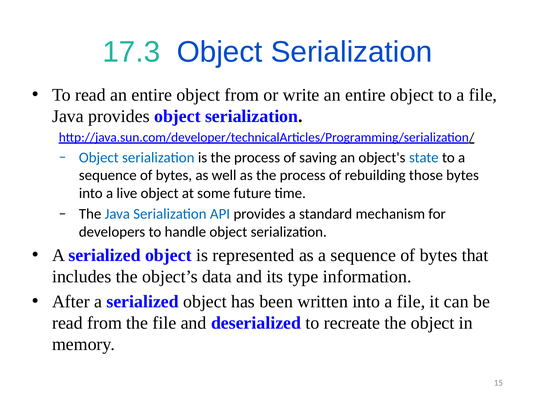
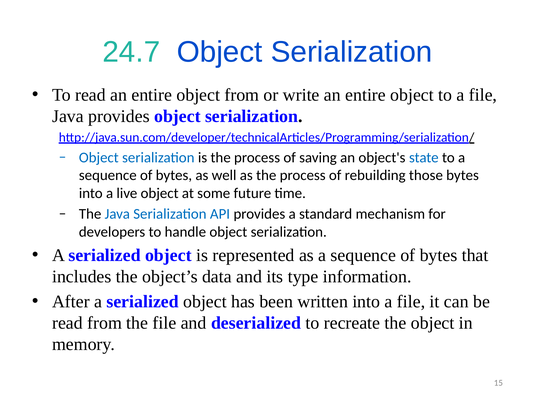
17.3: 17.3 -> 24.7 (131, 52)
